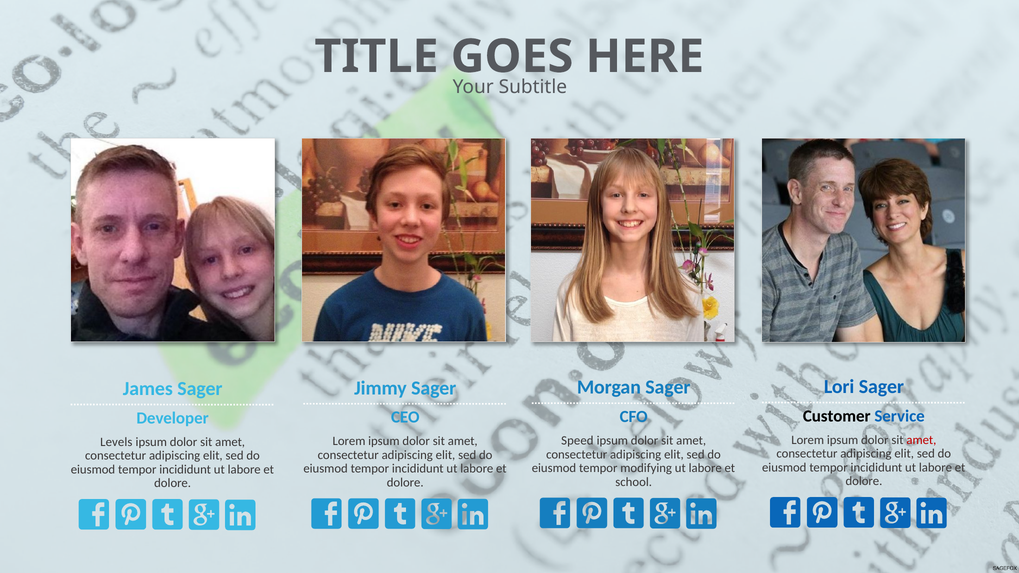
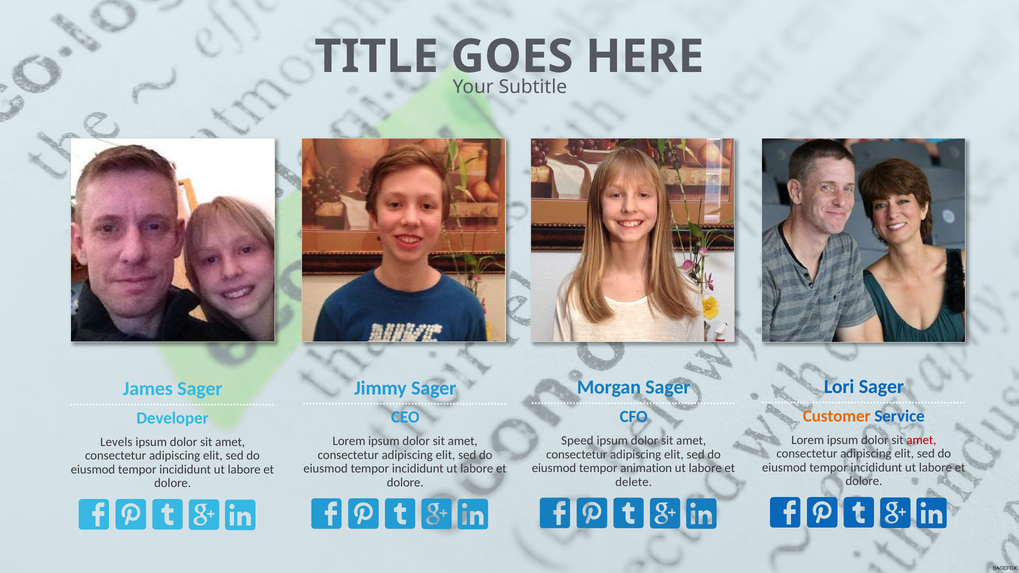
Customer colour: black -> orange (837, 416)
modifying: modifying -> animation (646, 468)
school: school -> delete (634, 482)
